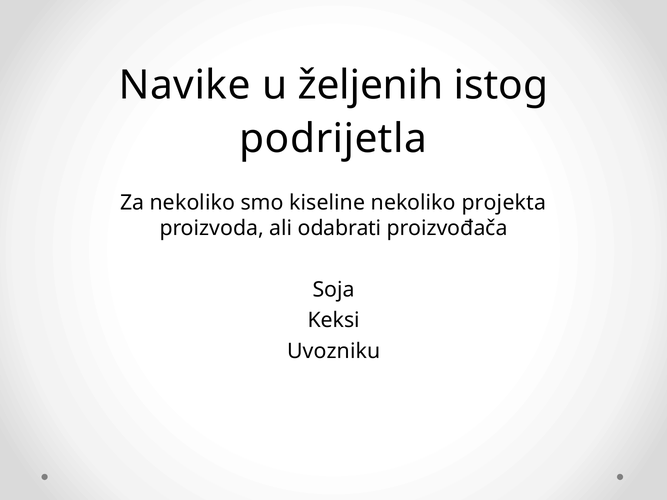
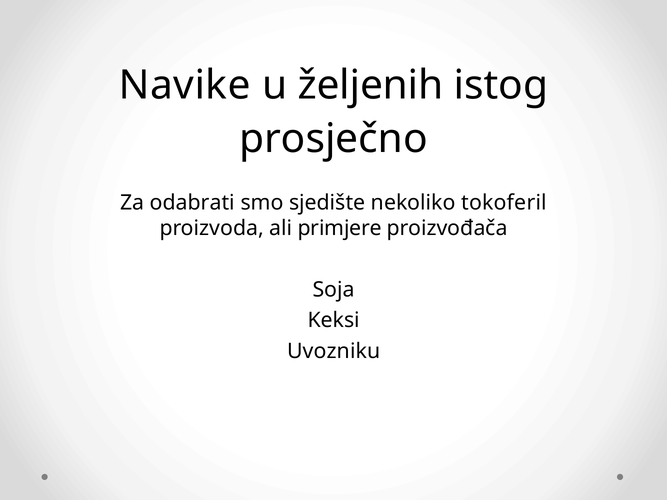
podrijetla: podrijetla -> prosječno (333, 139)
Za nekoliko: nekoliko -> odabrati (192, 203)
kiseline: kiseline -> sjedište (327, 203)
projekta: projekta -> tokoferil (504, 203)
odabrati: odabrati -> primjere (340, 228)
